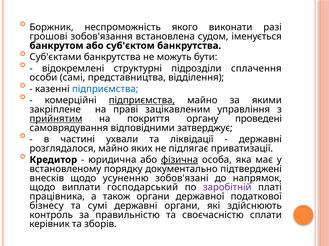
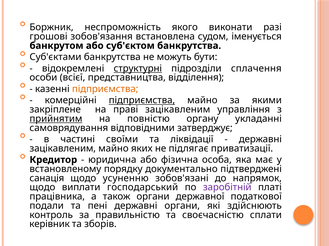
структурні underline: none -> present (138, 69)
самі: самі -> всієї (73, 78)
підприємства colour: blue -> orange (105, 89)
покриття: покриття -> повністю (148, 119)
проведені: проведені -> укладанні (258, 119)
ухвали: ухвали -> своїми (122, 140)
розглядалося: розглядалося -> зацікавленим (63, 149)
фізична underline: present -> none (180, 160)
внесків: внесків -> санація (47, 179)
бізнесу: бізнесу -> подали (47, 206)
сумі: сумі -> пені (97, 206)
